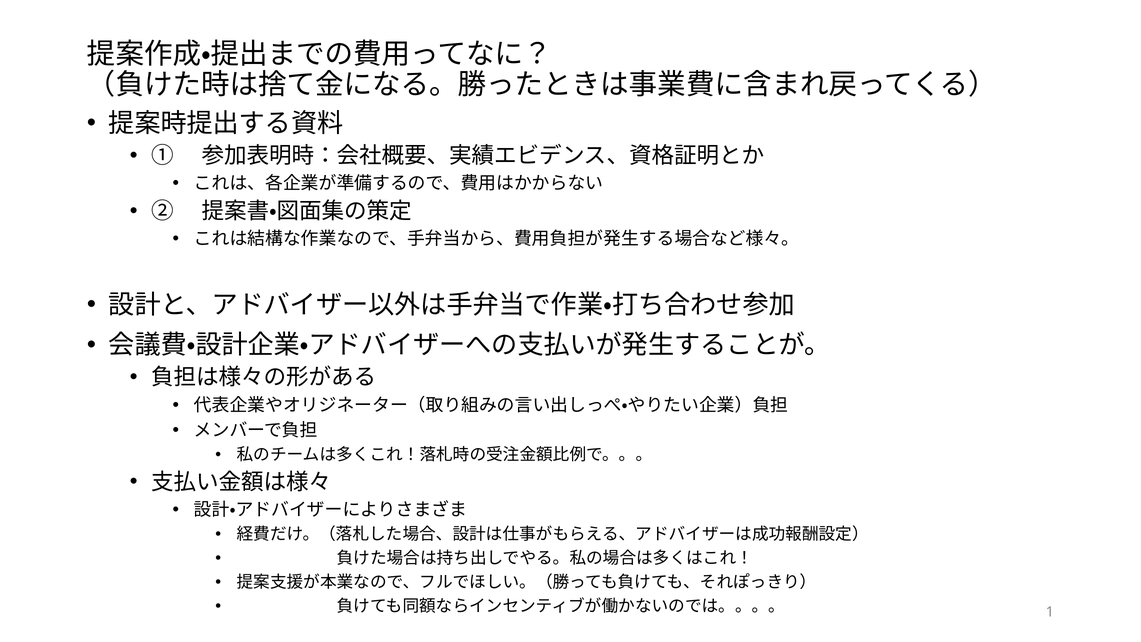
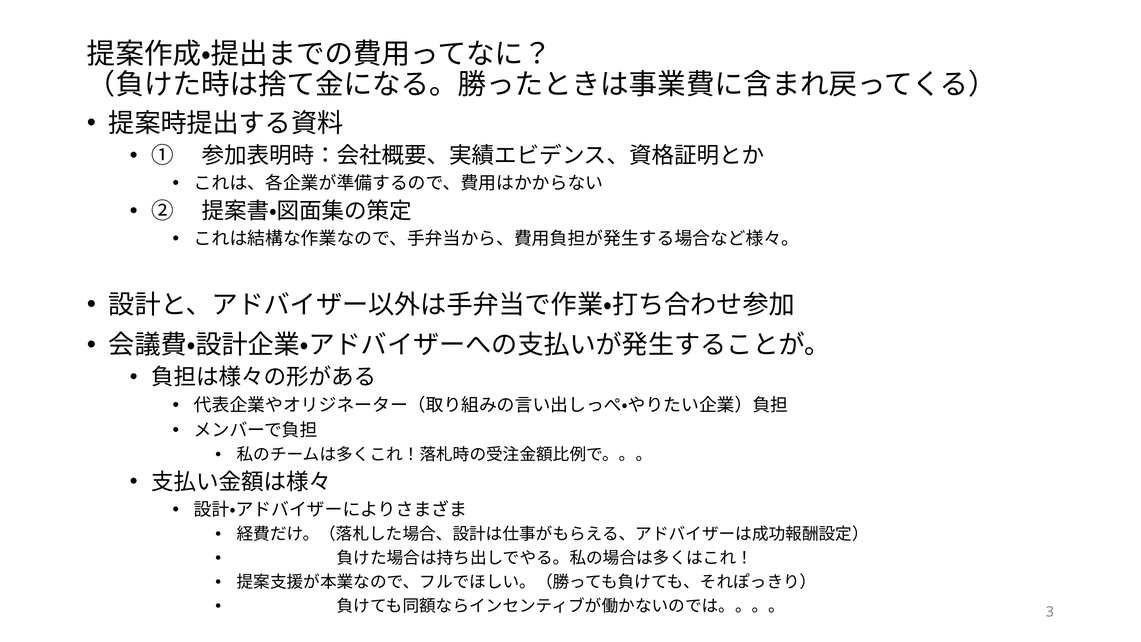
1: 1 -> 3 (1050, 612)
